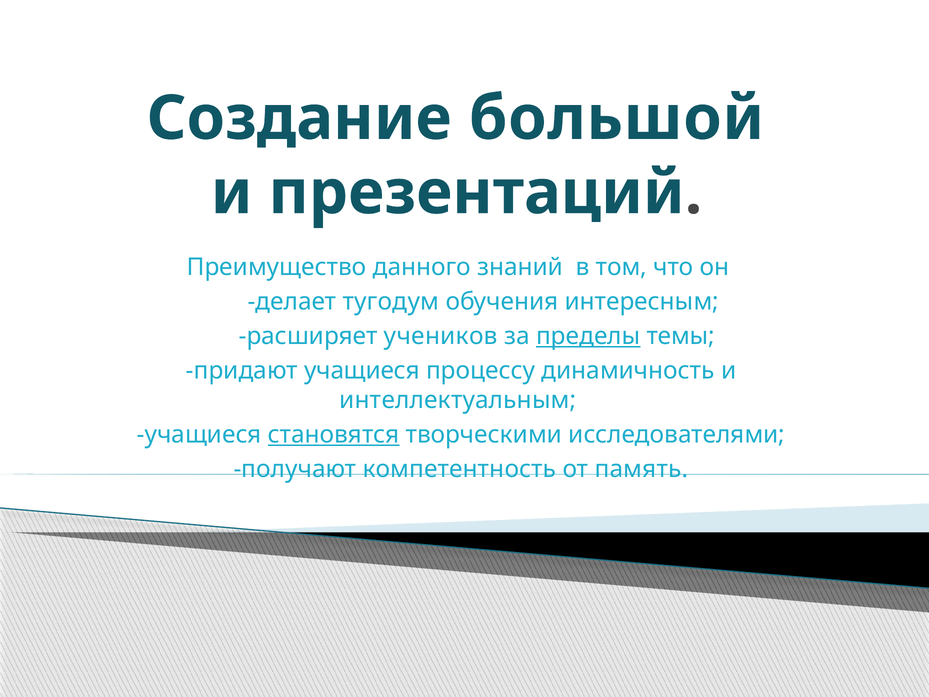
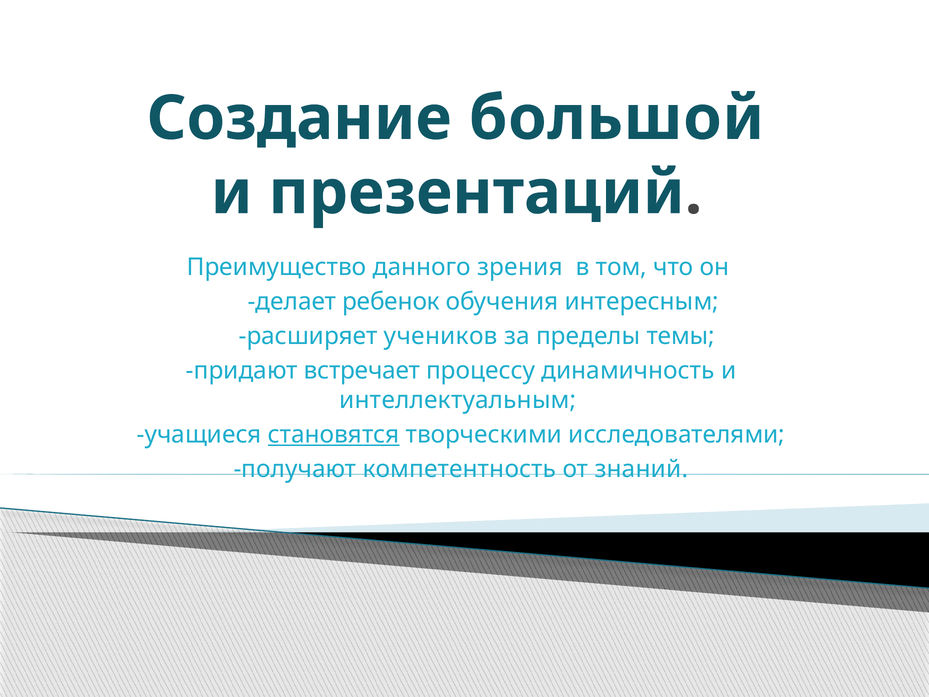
знаний: знаний -> зрения (520, 267)
тугодум: тугодум -> ребенок (391, 302)
пределы underline: present -> none (588, 336)
придают учащиеся: учащиеся -> встречает (362, 371)
память: память -> знаний (641, 469)
